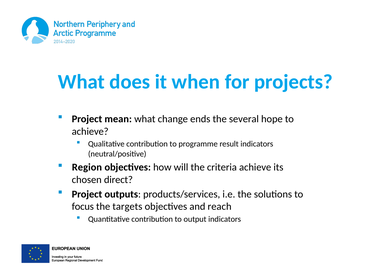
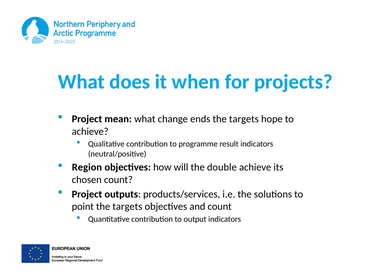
several: several -> targets (244, 119)
criteria: criteria -> double (222, 167)
chosen direct: direct -> count (118, 180)
focus: focus -> point (83, 207)
and reach: reach -> count (220, 207)
